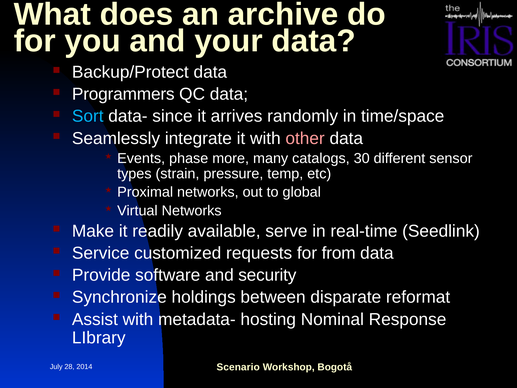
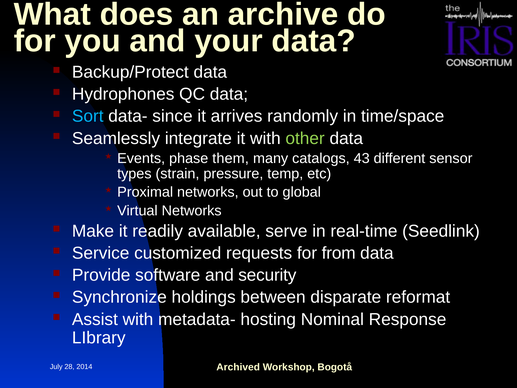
Programmers: Programmers -> Hydrophones (123, 94)
other colour: pink -> light green (305, 138)
more: more -> them (231, 158)
30: 30 -> 43 (362, 158)
Scenario: Scenario -> Archived (238, 367)
